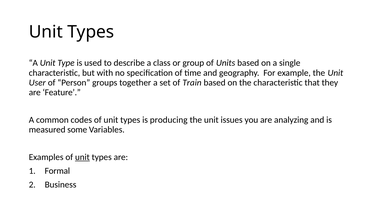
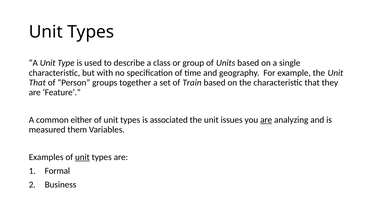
User: User -> That (37, 82)
codes: codes -> either (81, 120)
producing: producing -> associated (169, 120)
are underline: none -> present (266, 120)
some: some -> them (77, 129)
